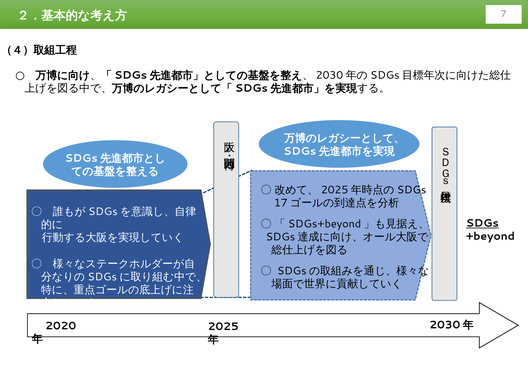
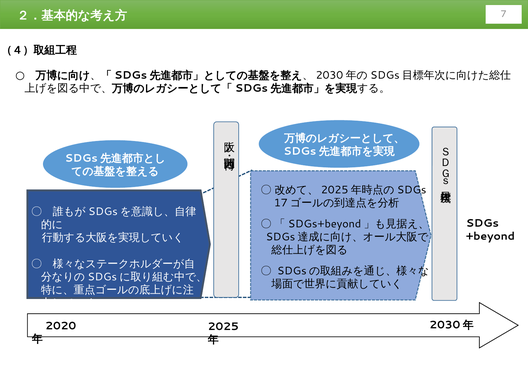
SDGs underline: present -> none (482, 223)
